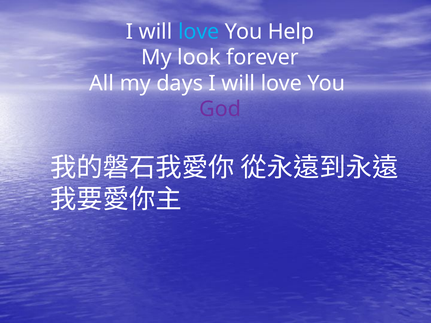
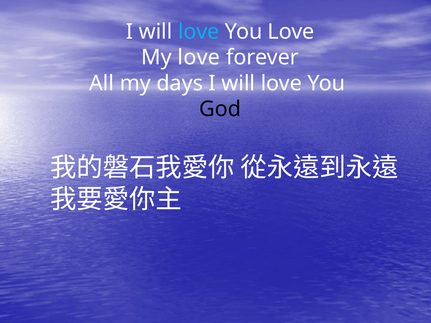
You Help: Help -> Love (291, 32)
My look: look -> love (199, 58)
God colour: purple -> black (220, 109)
